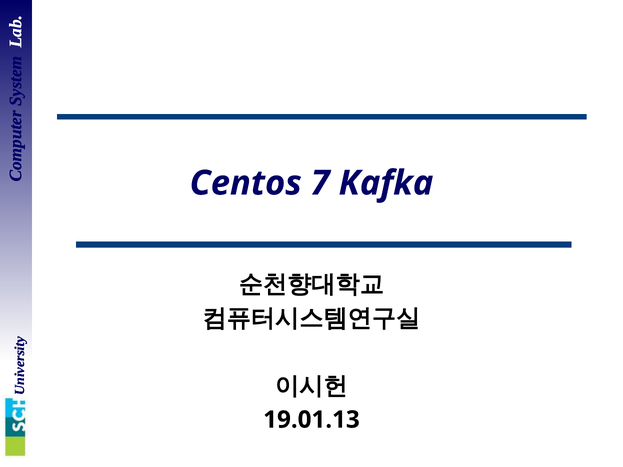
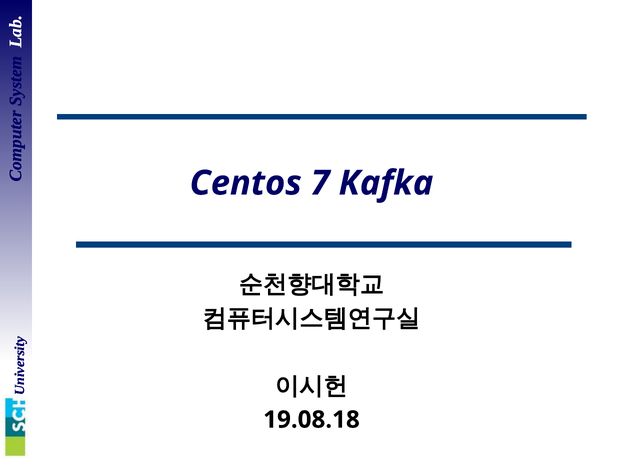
19.01.13: 19.01.13 -> 19.08.18 (312, 420)
